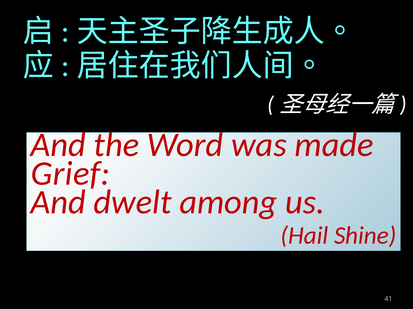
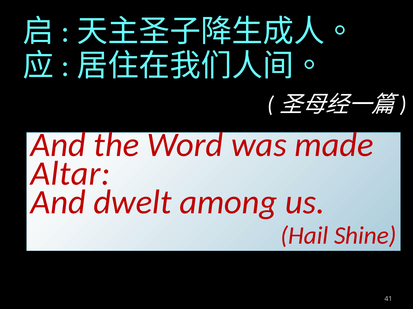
Grief: Grief -> Altar (70, 174)
